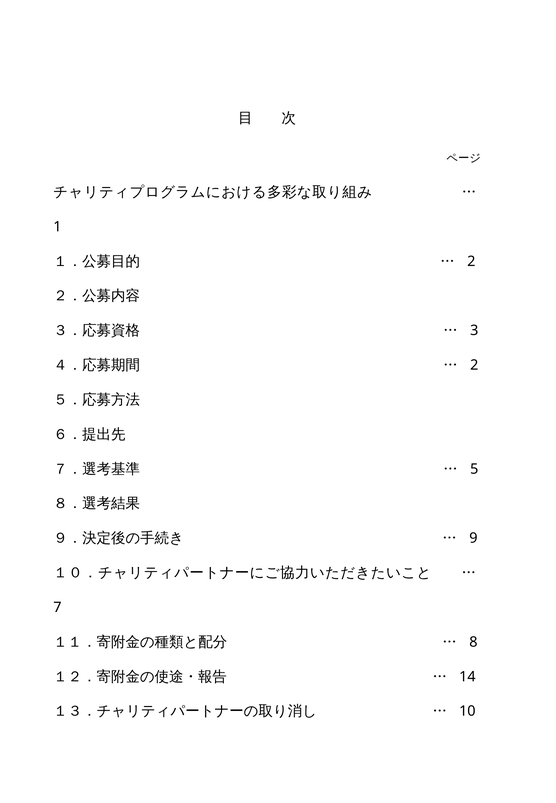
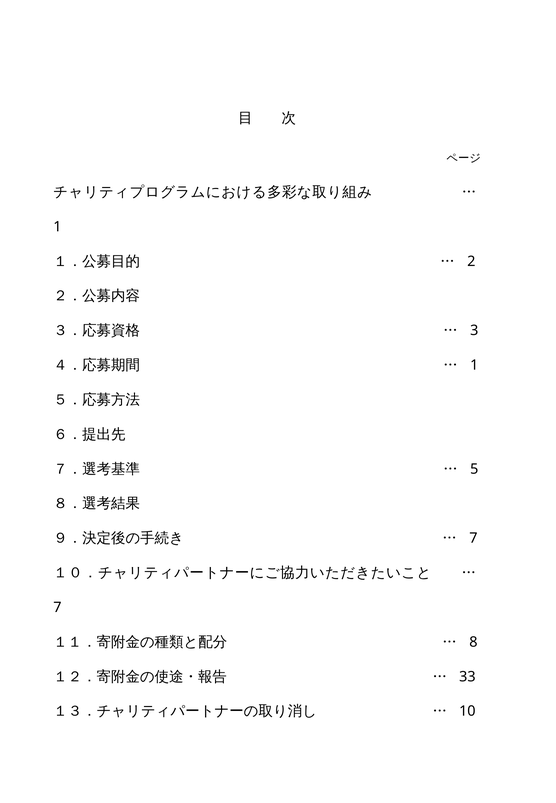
2: 2 -> 1 (474, 365)
9: 9 -> 7 (473, 538)
14: 14 -> 33 (467, 677)
